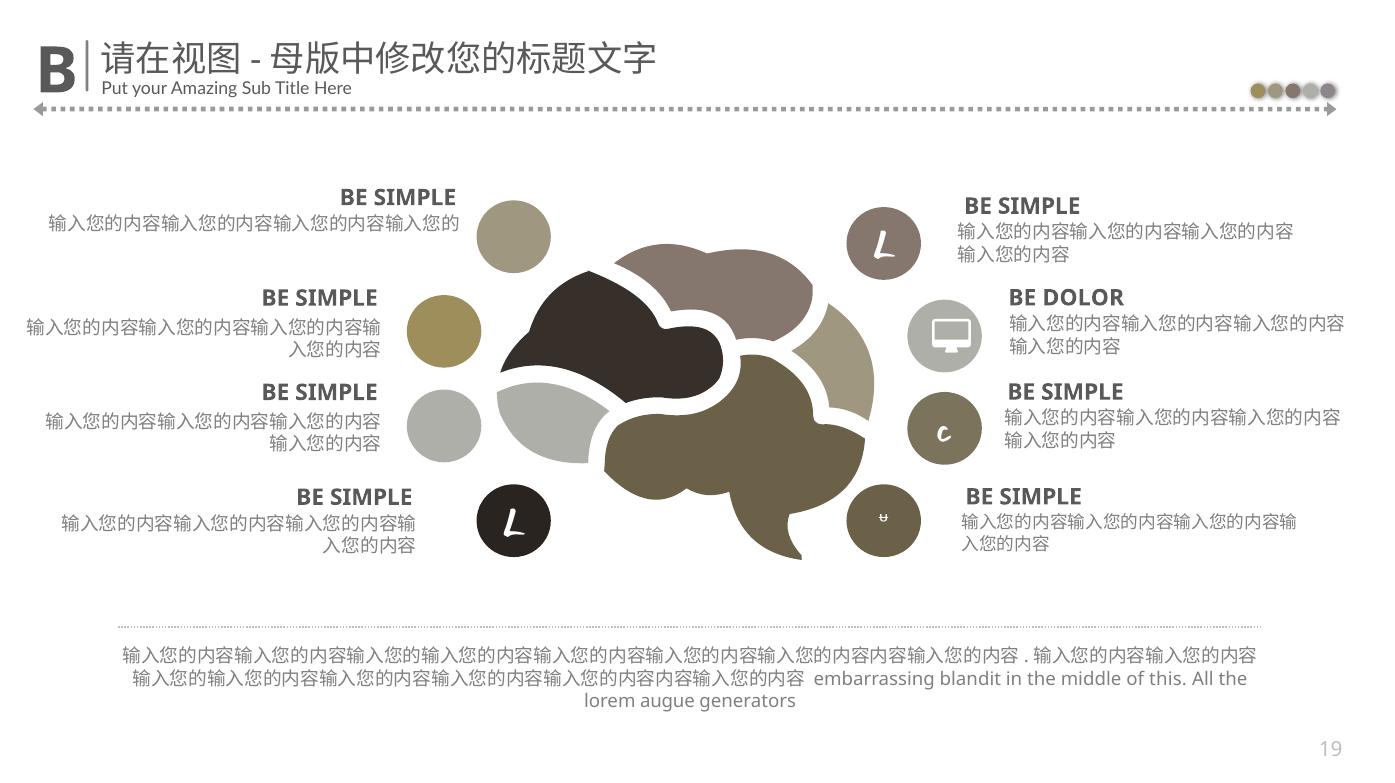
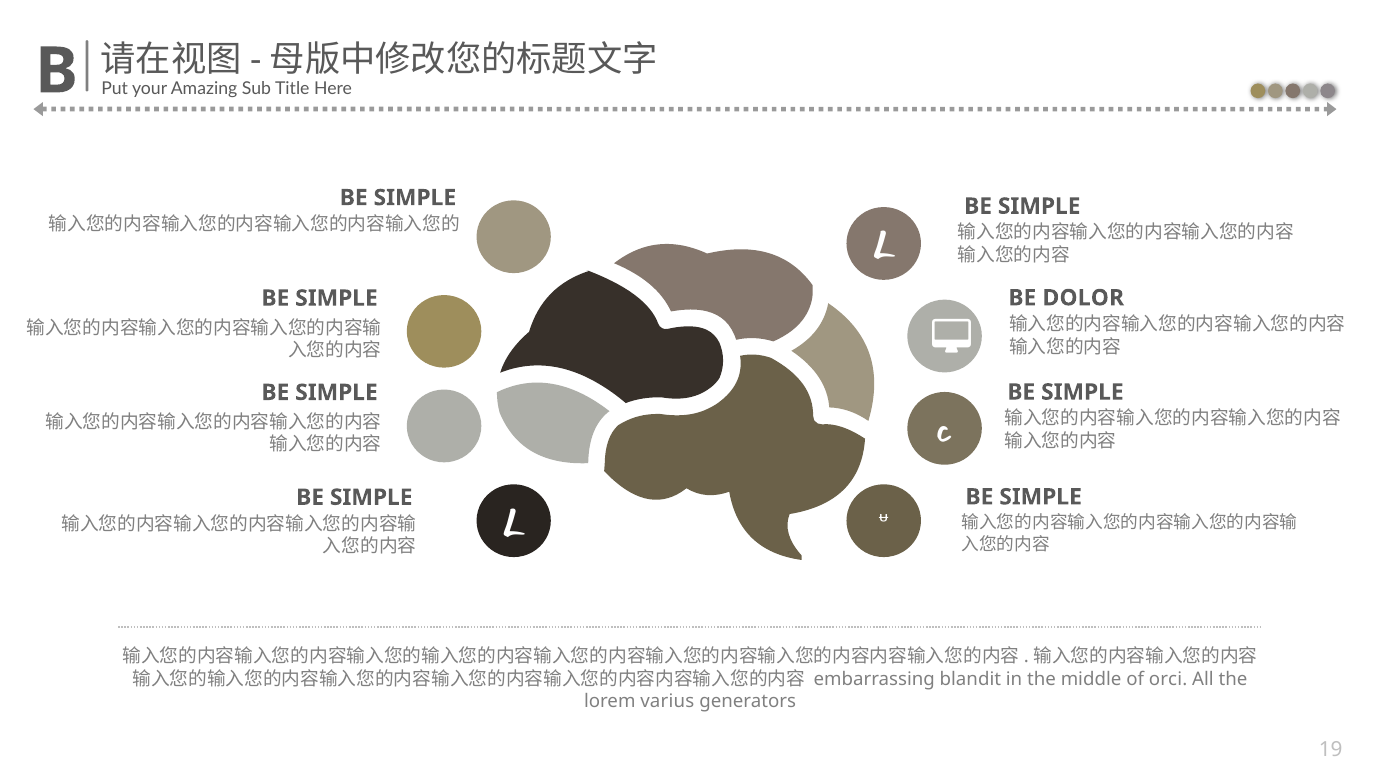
this: this -> orci (1168, 679)
augue: augue -> varius (667, 701)
